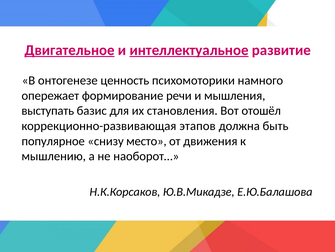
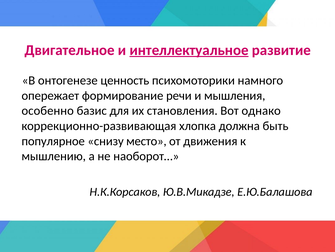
Двигательное underline: present -> none (70, 50)
выступать: выступать -> особенно (48, 111)
отошёл: отошёл -> однако (261, 111)
этапов: этапов -> хлопка (198, 126)
